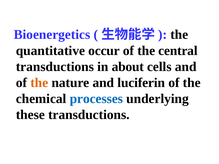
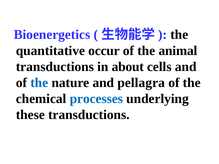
central: central -> animal (178, 51)
the colour: orange -> blue (39, 83)
luciferin: luciferin -> pellagra (141, 83)
